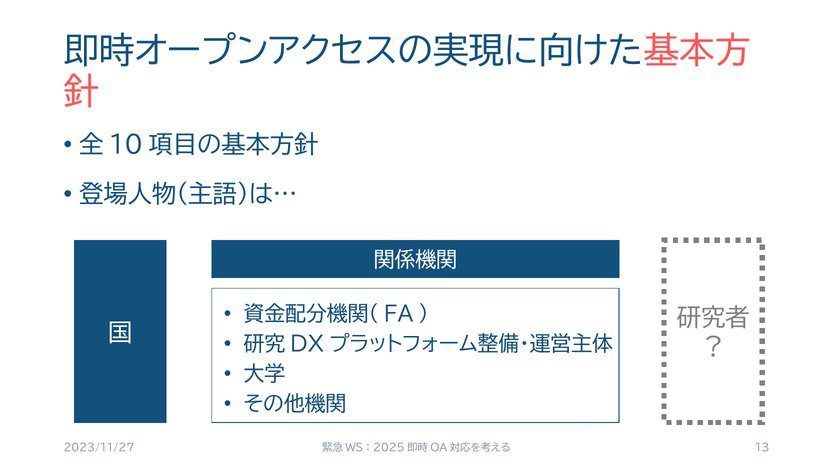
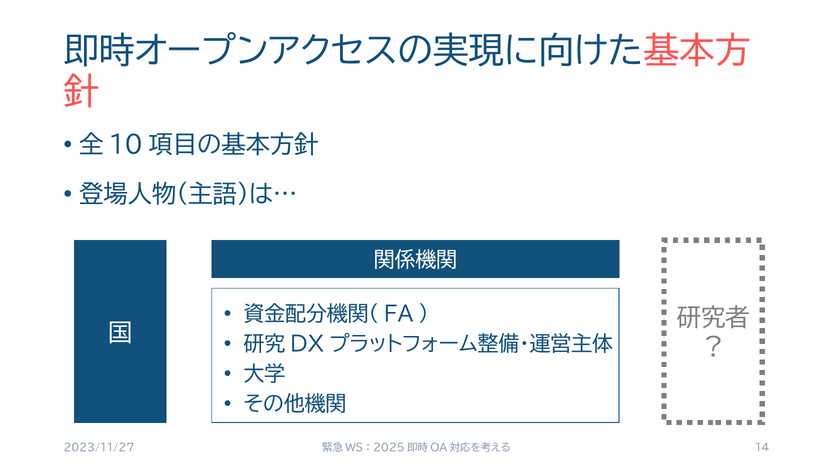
13: 13 -> 14 (762, 447)
